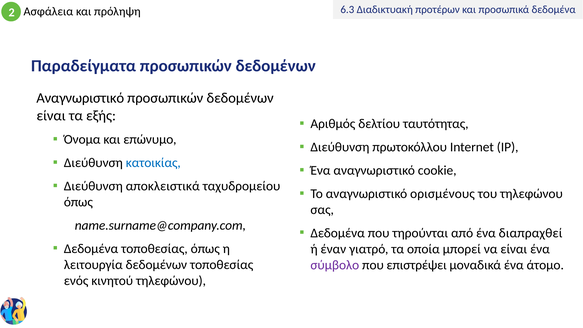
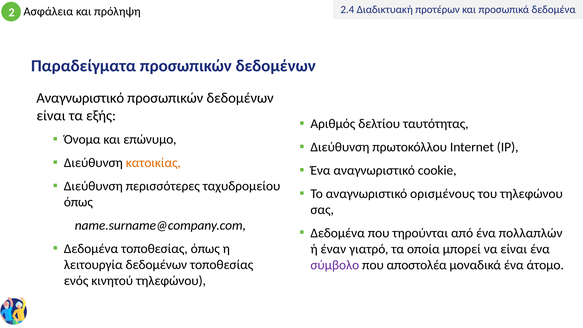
6.3: 6.3 -> 2.4 (347, 9)
κατοικίας colour: blue -> orange (153, 163)
αποκλειστικά: αποκλειστικά -> περισσότερες (163, 186)
διαπραχθεί: διαπραχθεί -> πολλαπλών (531, 233)
επιστρέψει: επιστρέψει -> αποστολέα (417, 265)
